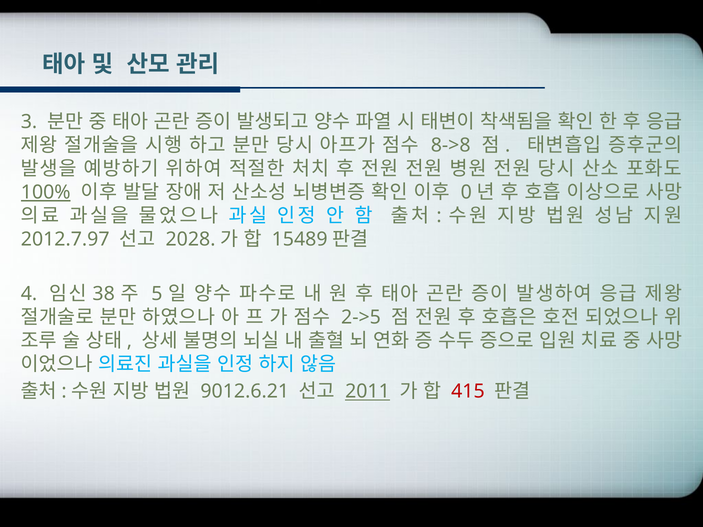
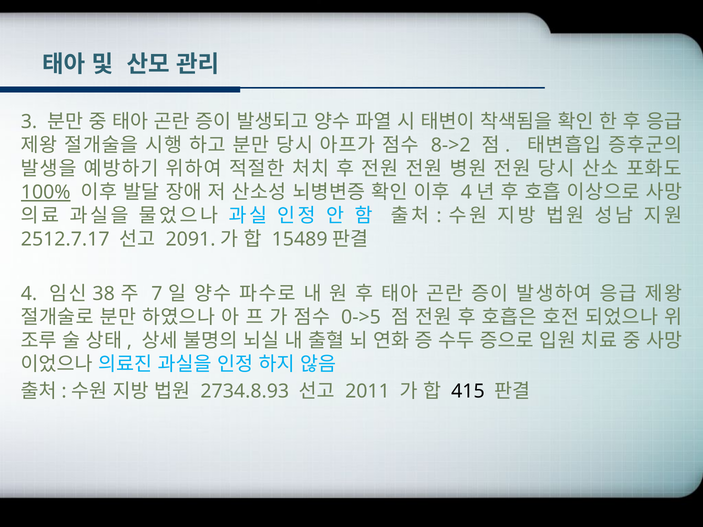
8->8: 8->8 -> 8->2 (451, 145)
0: 0 -> 4 (466, 192)
2012.7.97: 2012.7.97 -> 2512.7.17 (65, 239)
2028: 2028 -> 2091 (191, 239)
5: 5 -> 7 (157, 294)
2->5: 2->5 -> 0->5 (361, 317)
9012.6.21: 9012.6.21 -> 2734.8.93 (245, 392)
2011 underline: present -> none (367, 392)
415 colour: red -> black (468, 392)
